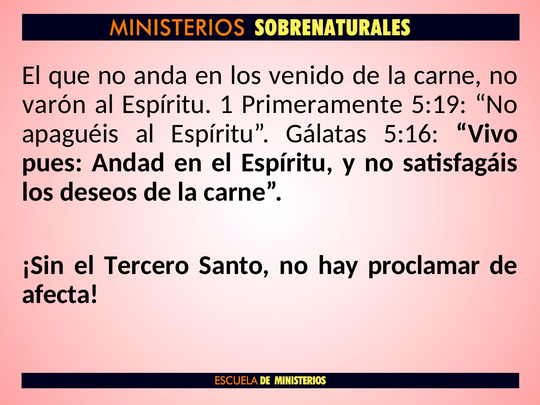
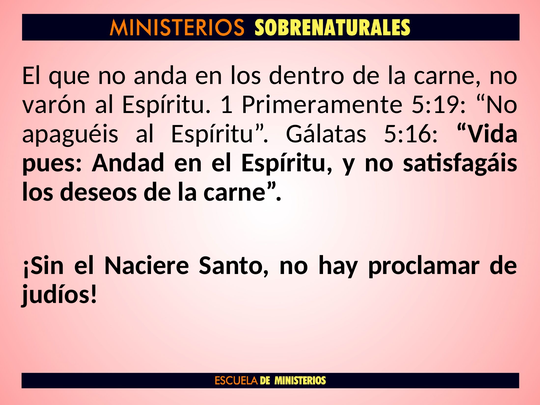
venido: venido -> dentro (307, 75)
Vivo: Vivo -> Vida (487, 133)
Tercero: Tercero -> Naciere (147, 265)
afecta: afecta -> judíos (60, 294)
